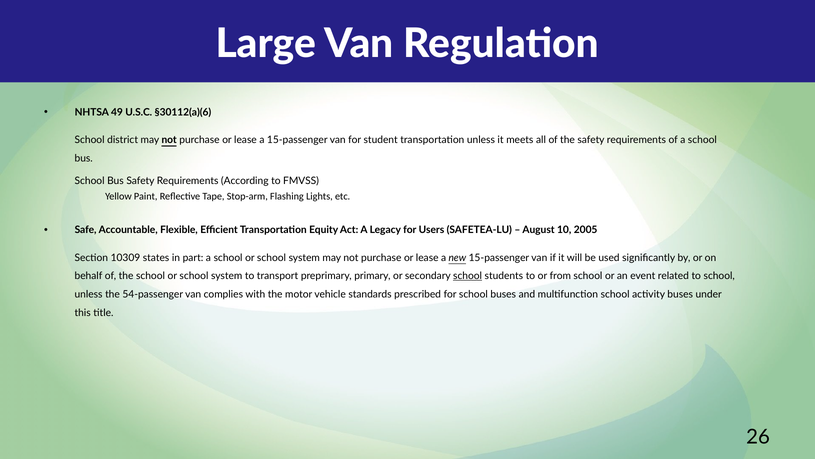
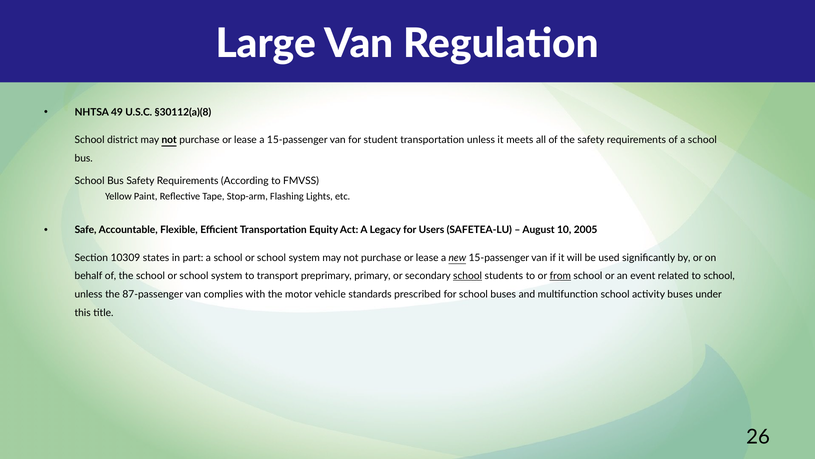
§30112(a)(6: §30112(a)(6 -> §30112(a)(8 (183, 112)
from underline: none -> present (560, 276)
54-passenger: 54-passenger -> 87-passenger (153, 294)
